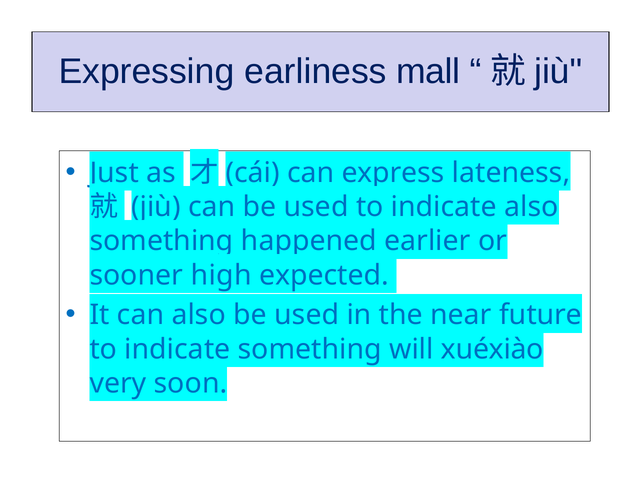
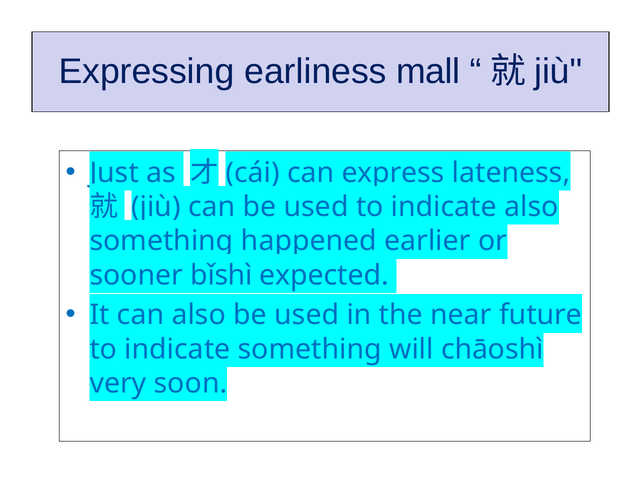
high: high -> bǐshì (221, 276)
xuéxiào: xuéxiào -> chāoshì (492, 350)
